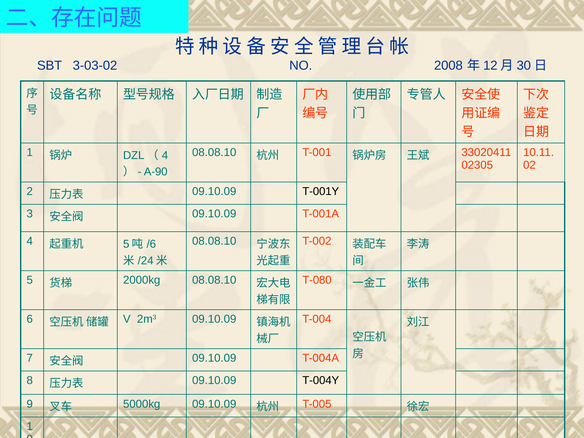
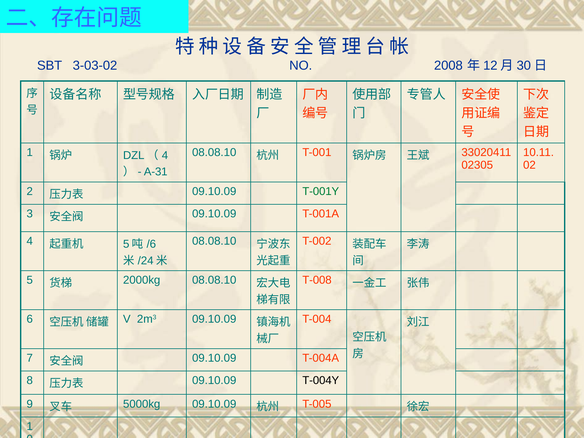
A-90: A-90 -> A-31 (156, 172)
T-001Y colour: black -> green (321, 191)
T-080: T-080 -> T-008 (317, 280)
